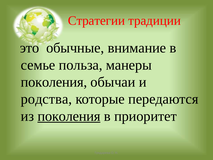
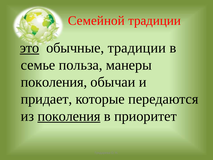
Стратегии: Стратегии -> Семейной (96, 21)
это underline: none -> present (30, 48)
обычные внимание: внимание -> традиции (137, 48)
родства: родства -> придает (46, 99)
